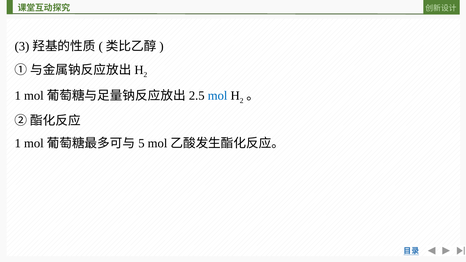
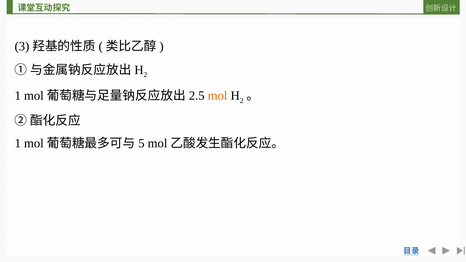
mol colour: blue -> orange (218, 96)
